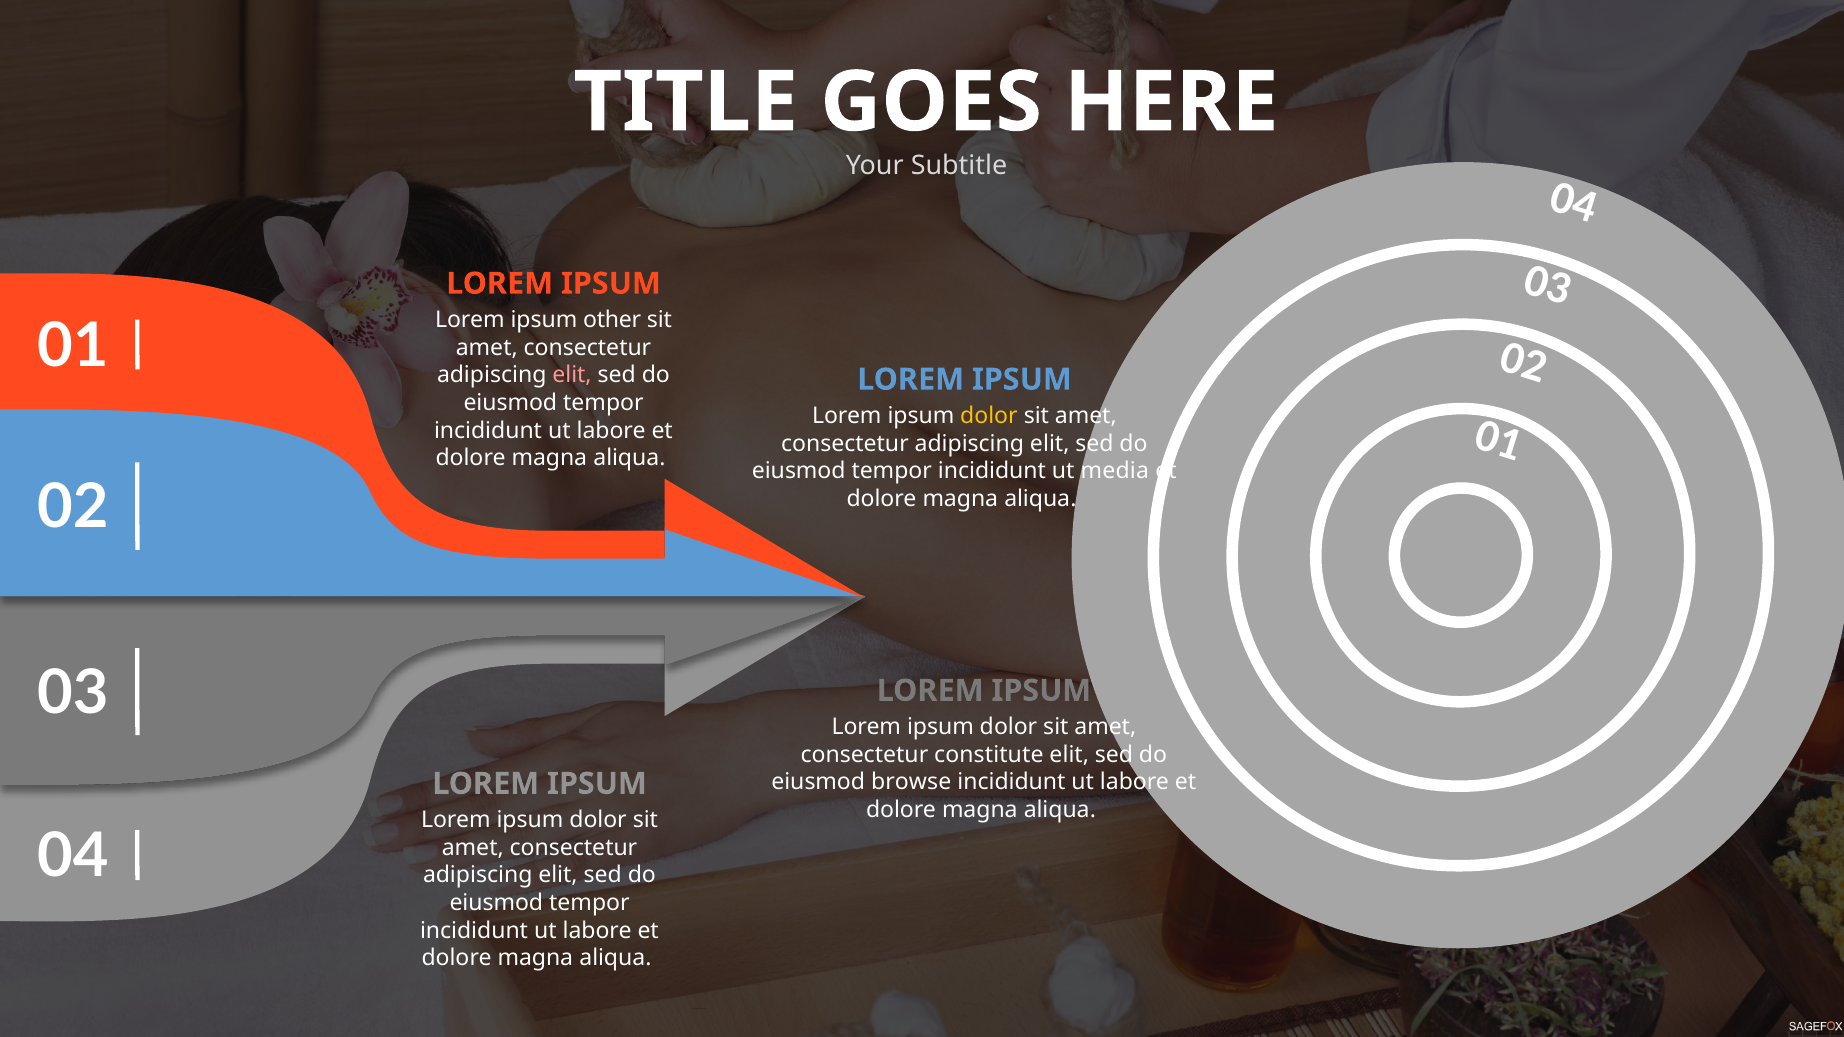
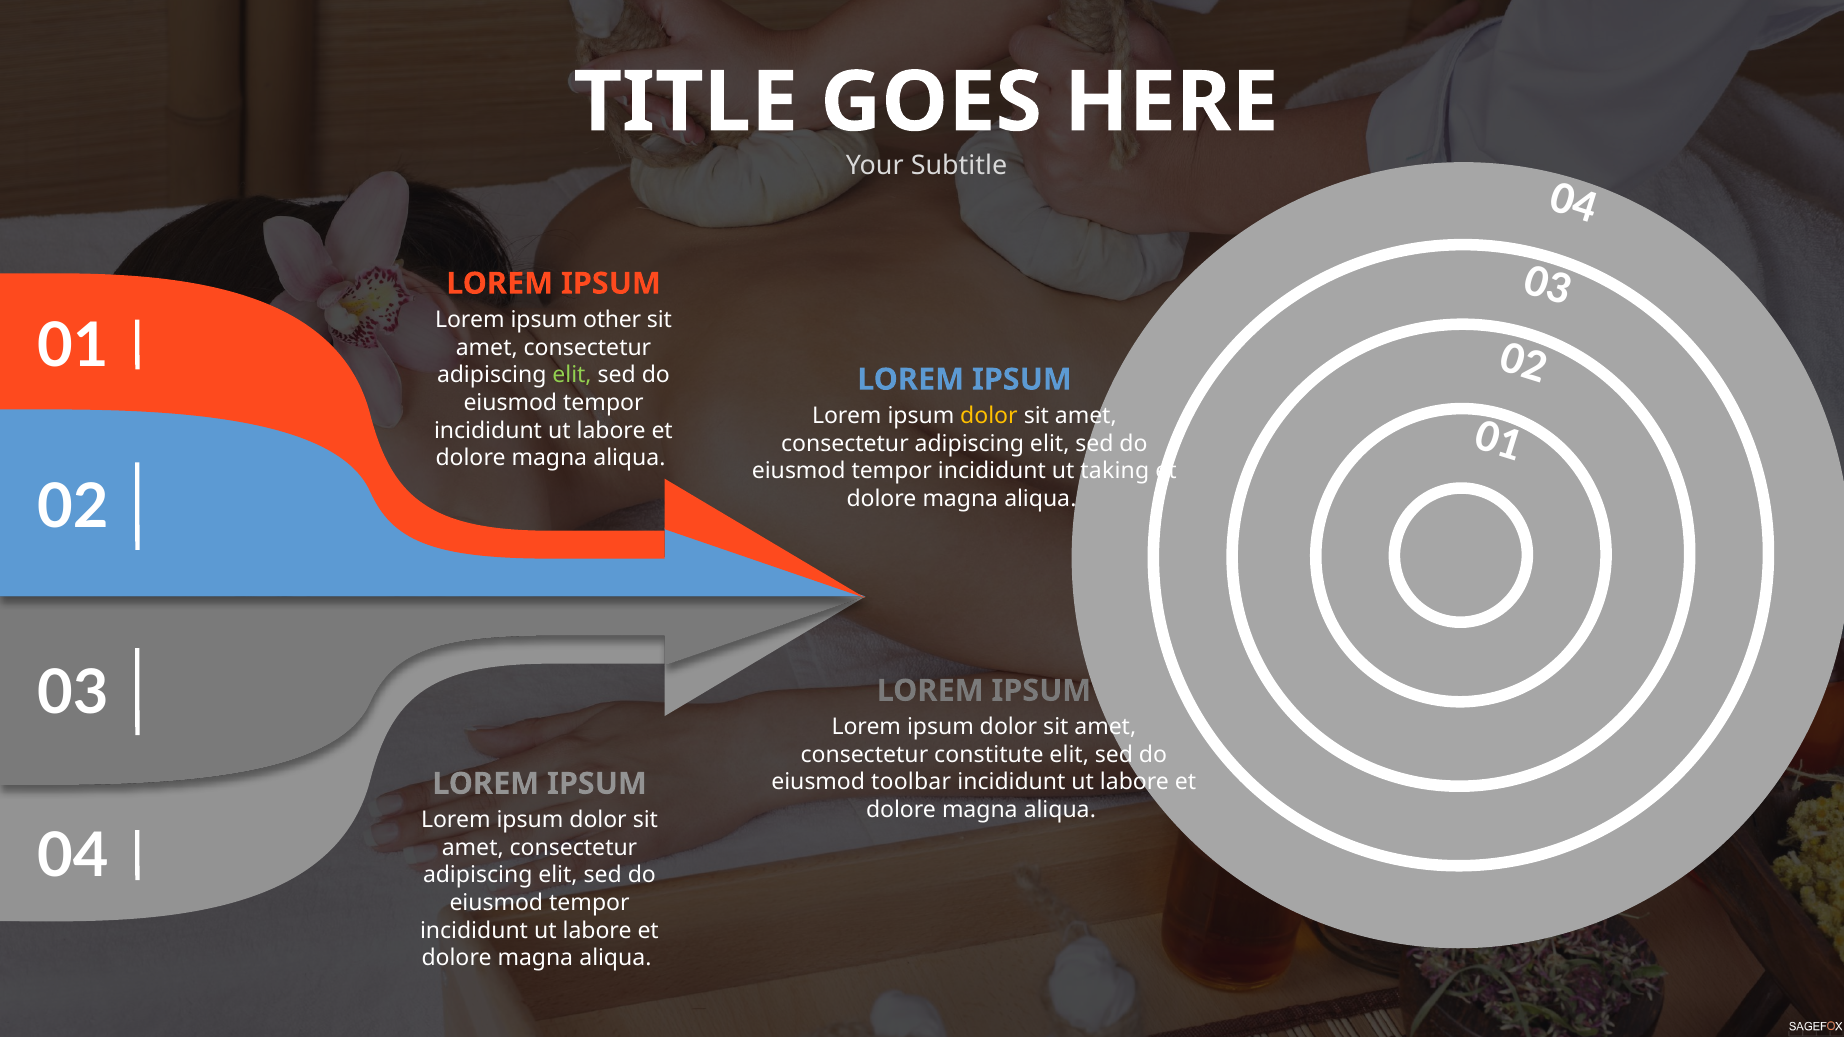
elit colour: pink -> light green (572, 375)
media: media -> taking (1115, 471)
browse: browse -> toolbar (911, 782)
